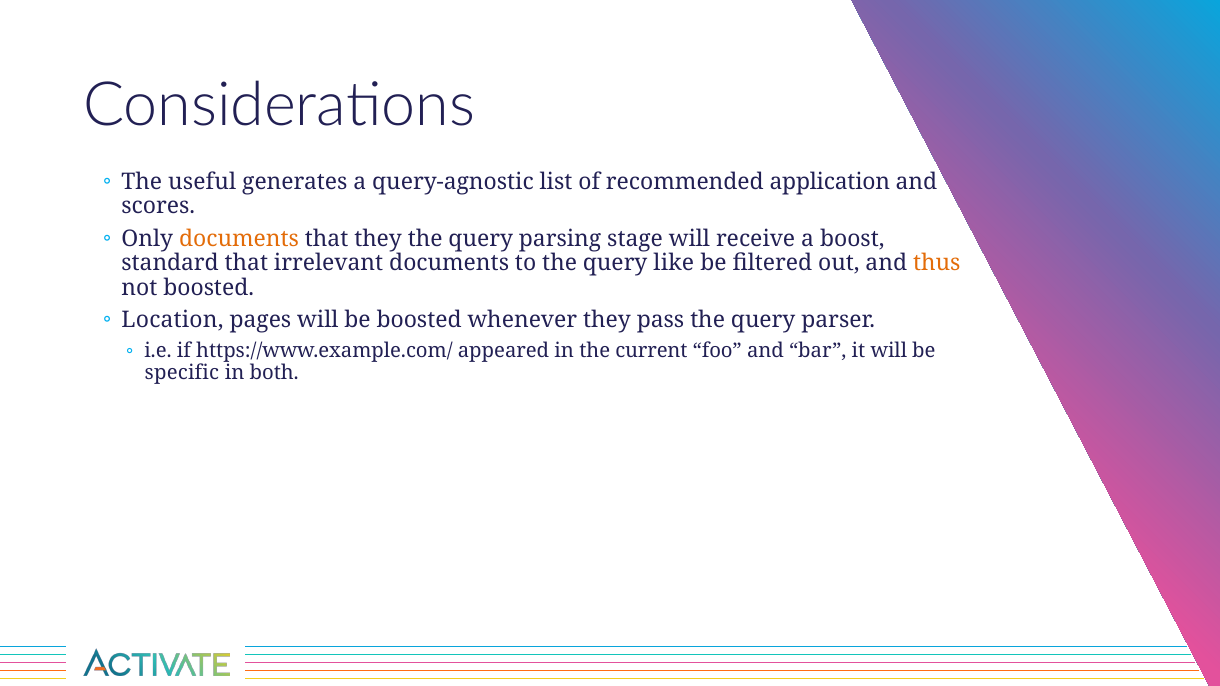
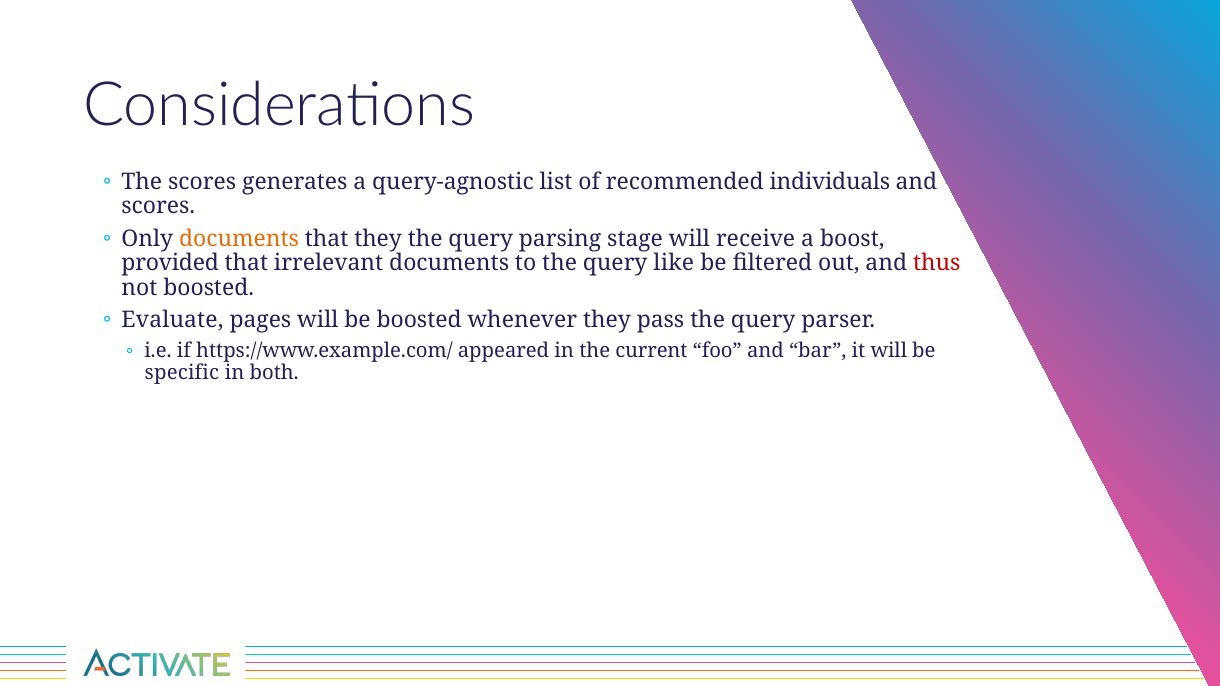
The useful: useful -> scores (202, 182)
application: application -> individuals (830, 182)
standard: standard -> provided (170, 263)
thus colour: orange -> red (937, 263)
Location: Location -> Evaluate (172, 320)
